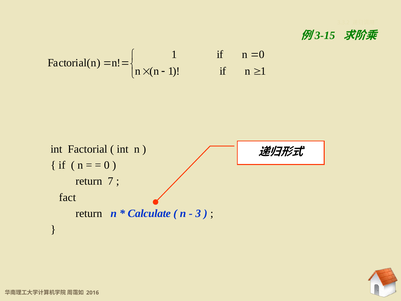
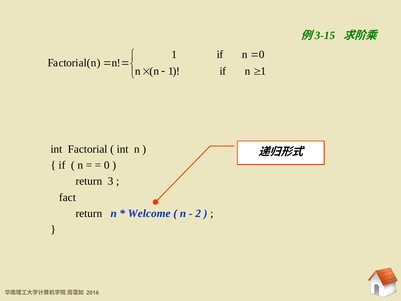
7: 7 -> 3 (111, 181)
Calculate: Calculate -> Welcome (149, 213)
3: 3 -> 2 (198, 213)
